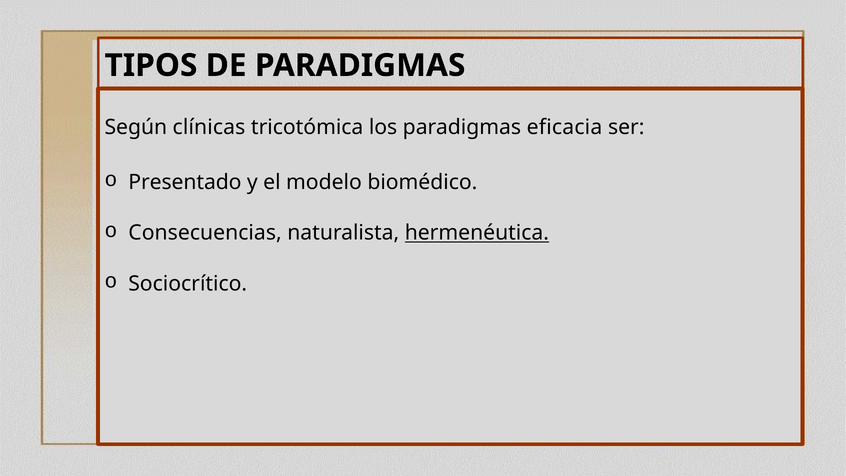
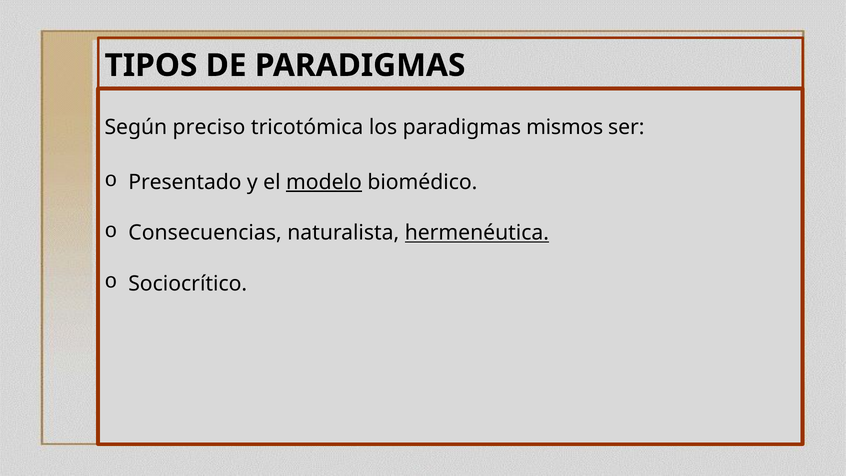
clínicas: clínicas -> preciso (209, 127)
eficacia: eficacia -> mismos (565, 127)
modelo underline: none -> present (324, 182)
